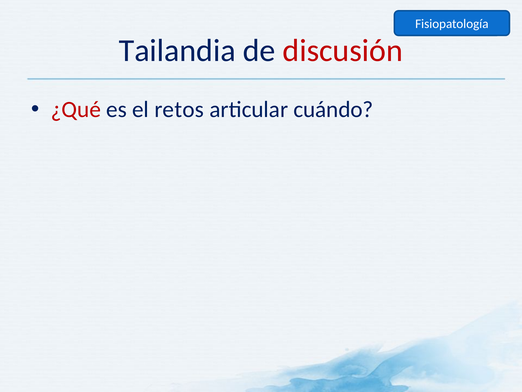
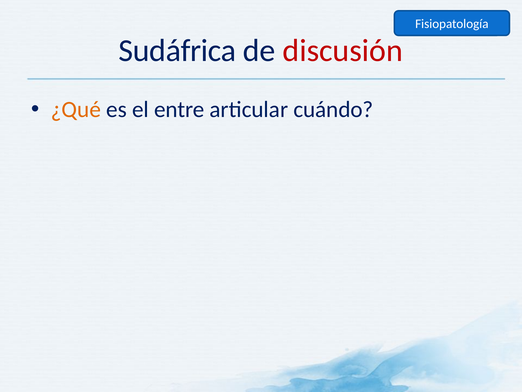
Tailandia: Tailandia -> Sudáfrica (177, 51)
¿Qué colour: red -> orange (76, 110)
retos: retos -> entre (179, 110)
